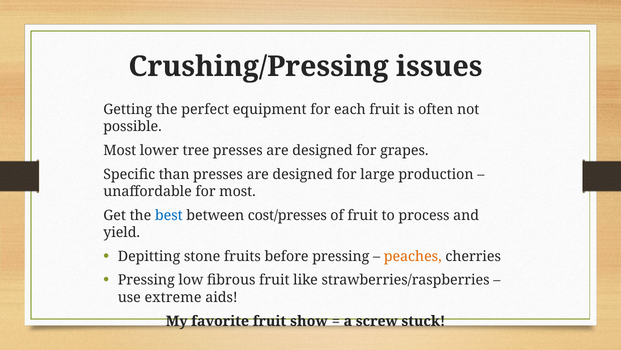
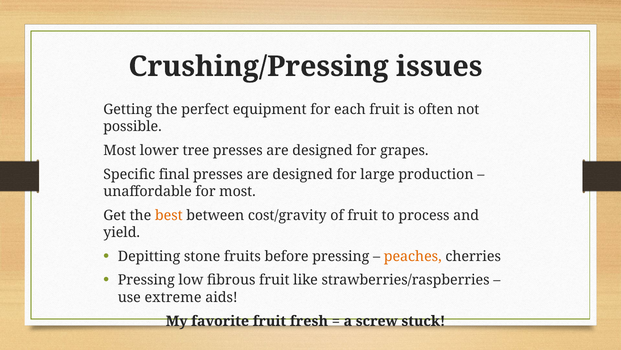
than: than -> final (174, 174)
best colour: blue -> orange (169, 215)
cost/presses: cost/presses -> cost/gravity (287, 215)
show: show -> fresh (309, 321)
